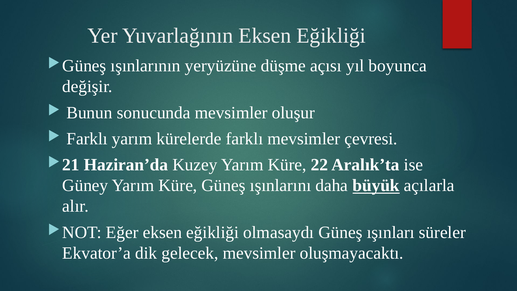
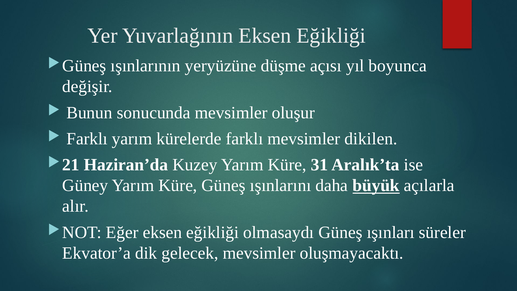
çevresi: çevresi -> dikilen (371, 139)
22: 22 -> 31 (320, 165)
